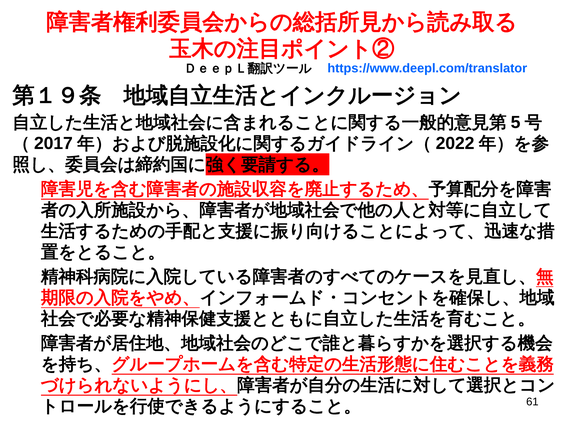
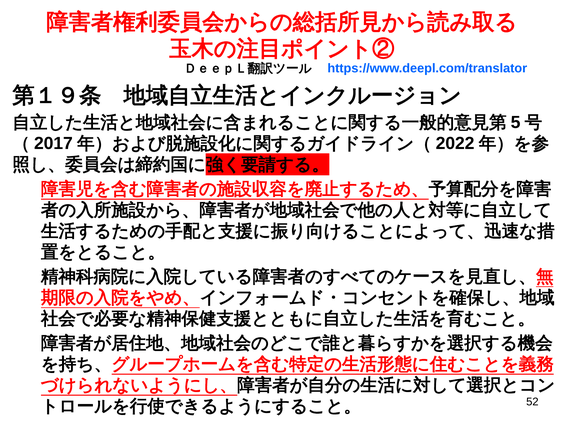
61: 61 -> 52 (532, 402)
